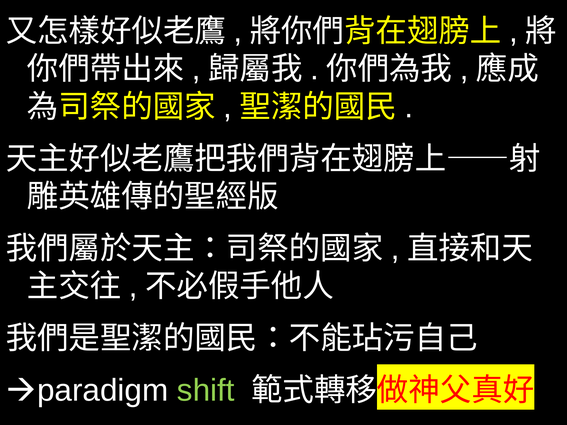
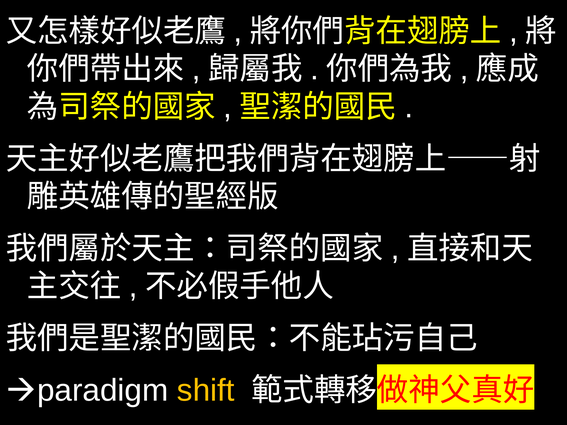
shift colour: light green -> yellow (206, 391)
